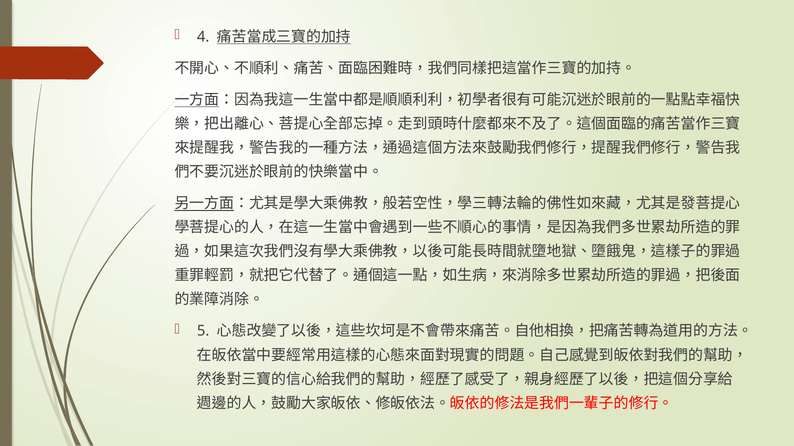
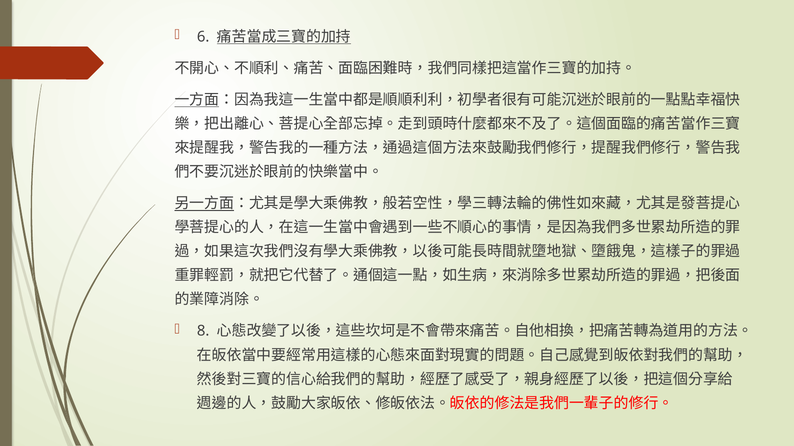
4: 4 -> 6 (203, 37)
5: 5 -> 8 (203, 332)
